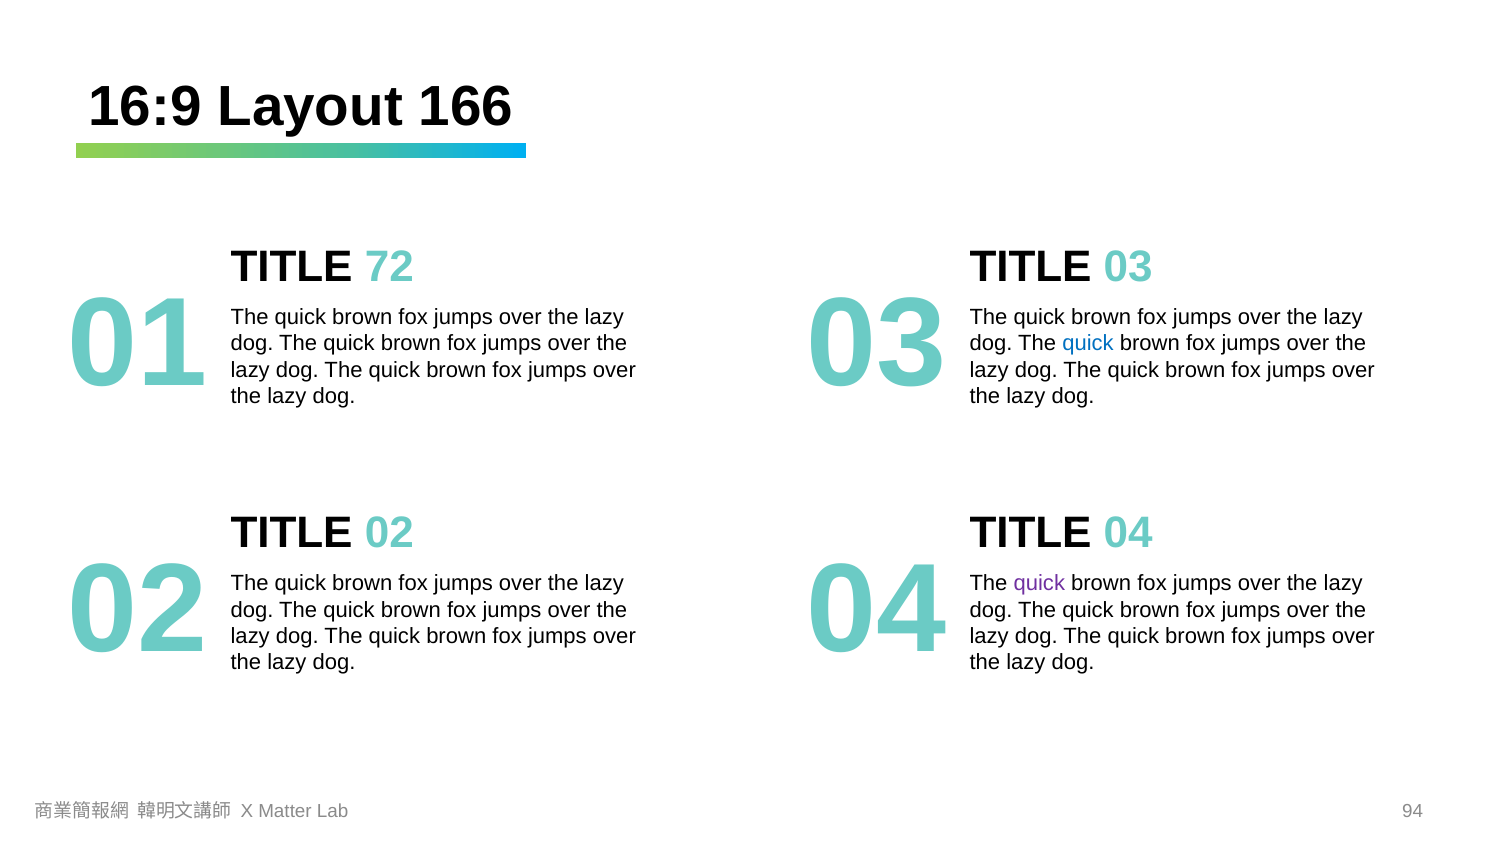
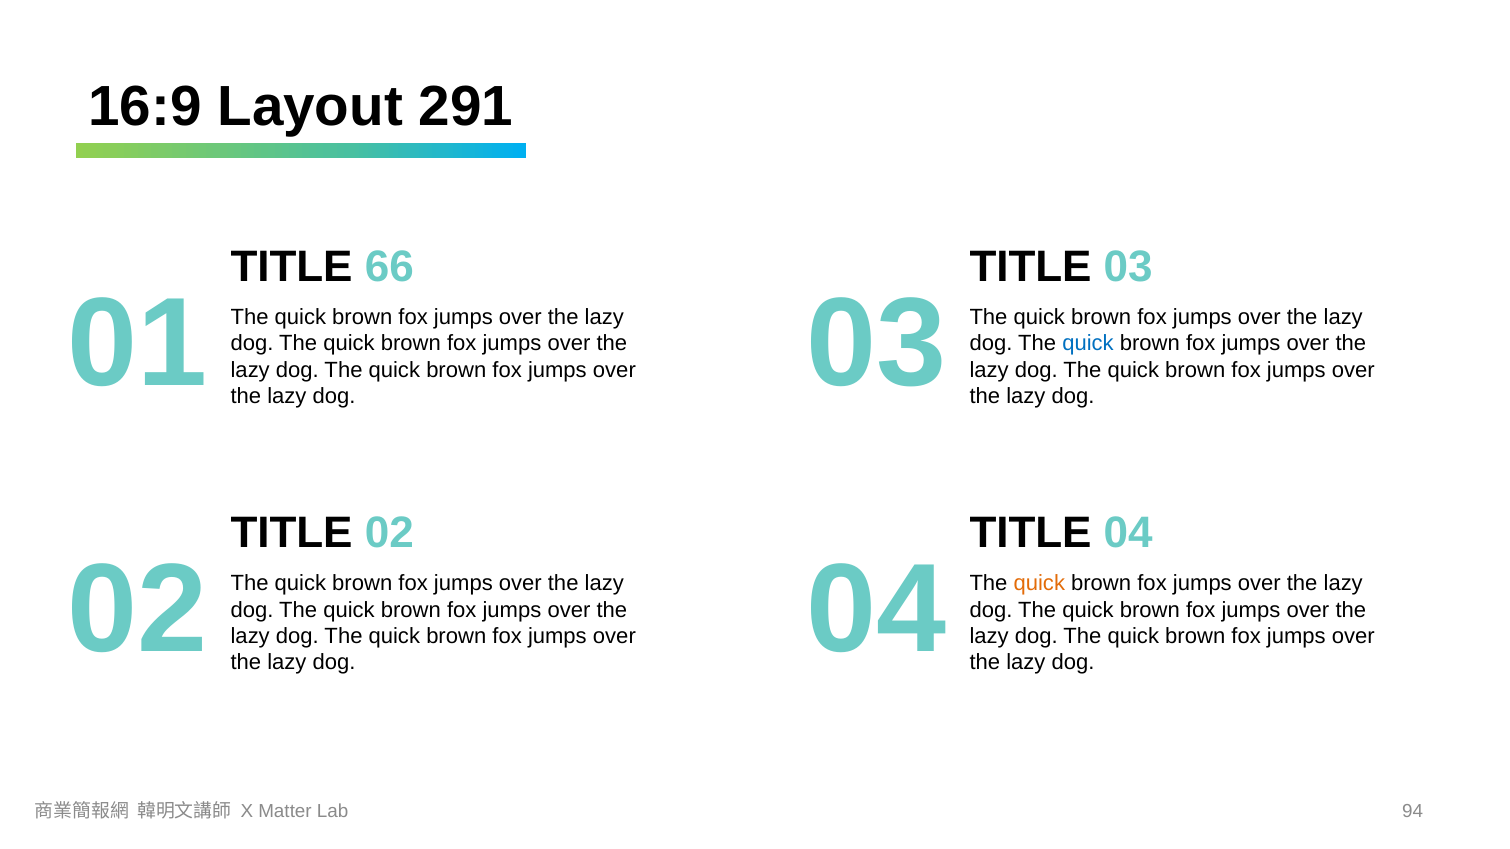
166: 166 -> 291 (466, 107)
72: 72 -> 66 (389, 267)
quick colour: purple -> orange (1039, 584)
